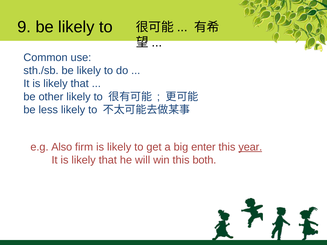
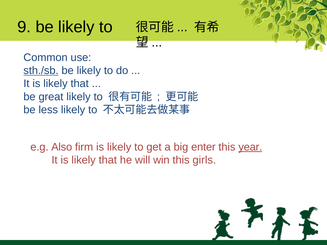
sth./sb underline: none -> present (41, 71)
other: other -> great (51, 97)
both: both -> girls (204, 160)
